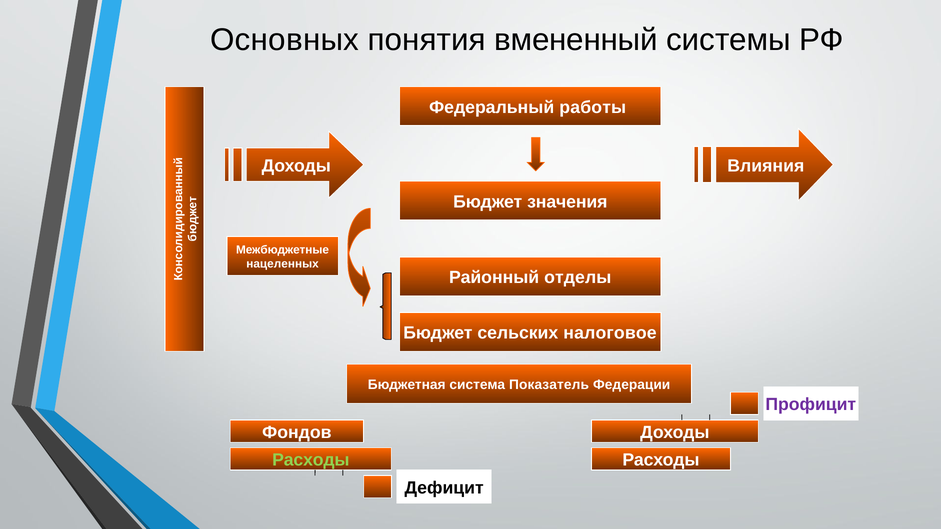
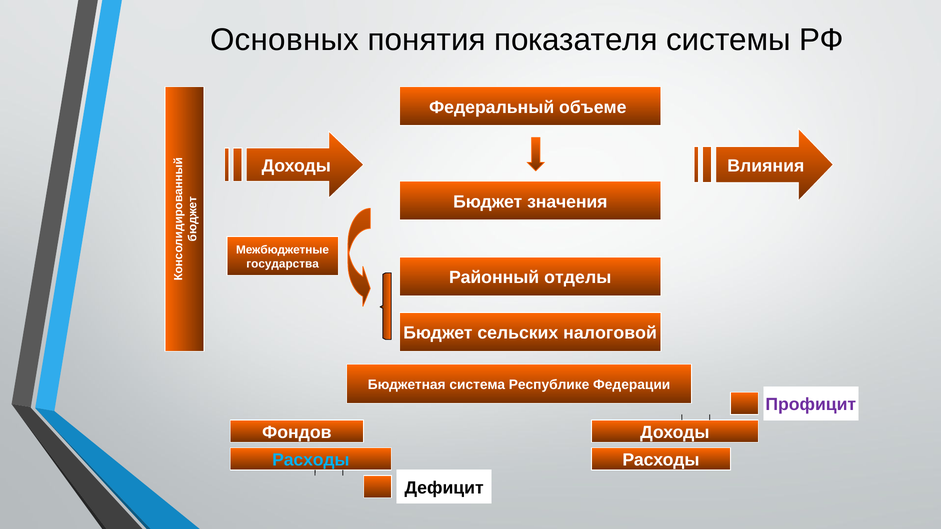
вмененный: вмененный -> показателя (576, 40)
работы: работы -> объеме (593, 107)
нацеленных: нацеленных -> государства (283, 264)
налоговое: налоговое -> налоговой (610, 333)
Показатель: Показатель -> Республике (549, 385)
Расходы colour: light green -> light blue (311, 460)
